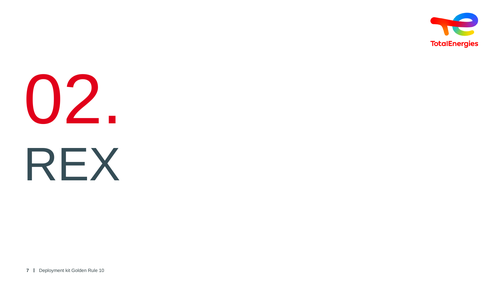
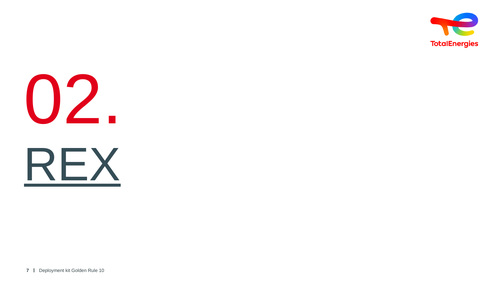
REX underline: none -> present (72, 165)
